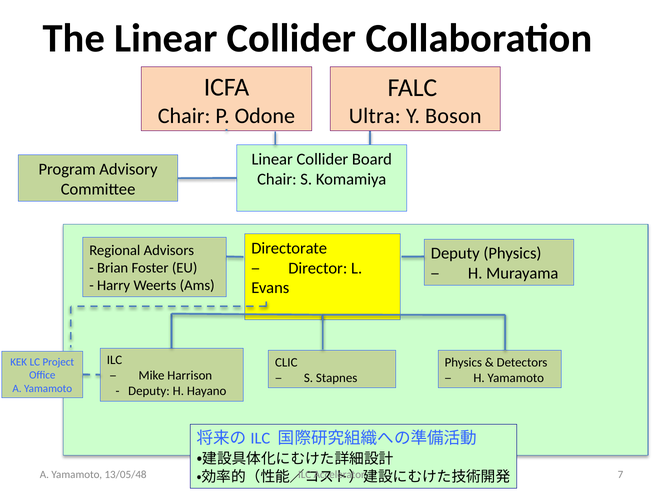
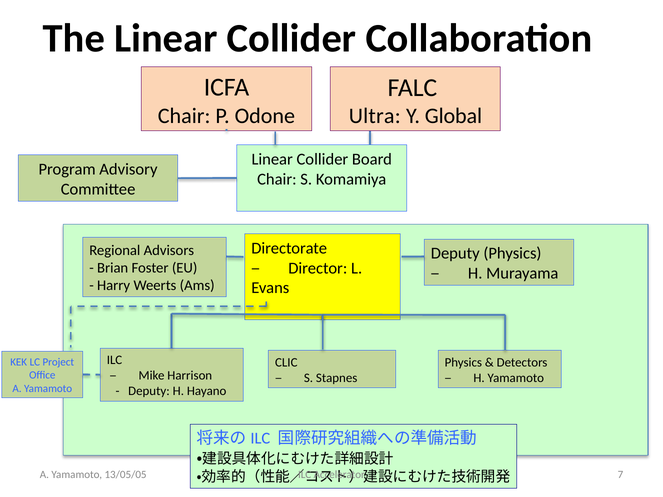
Boson: Boson -> Global (453, 116)
13/05/48: 13/05/48 -> 13/05/05 (126, 475)
